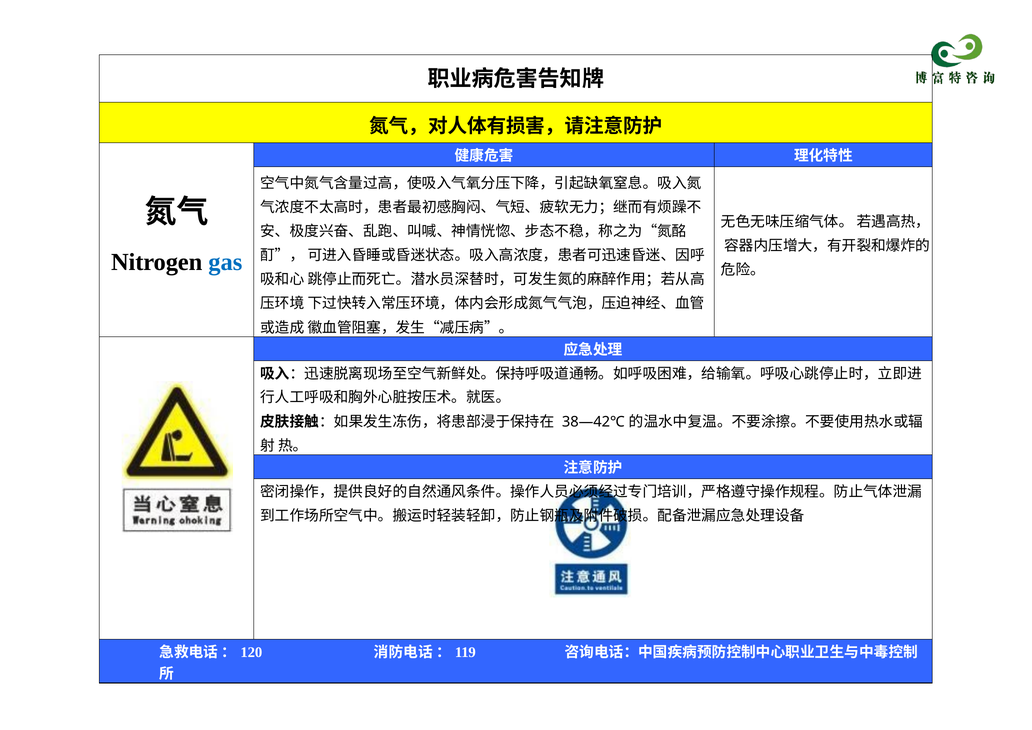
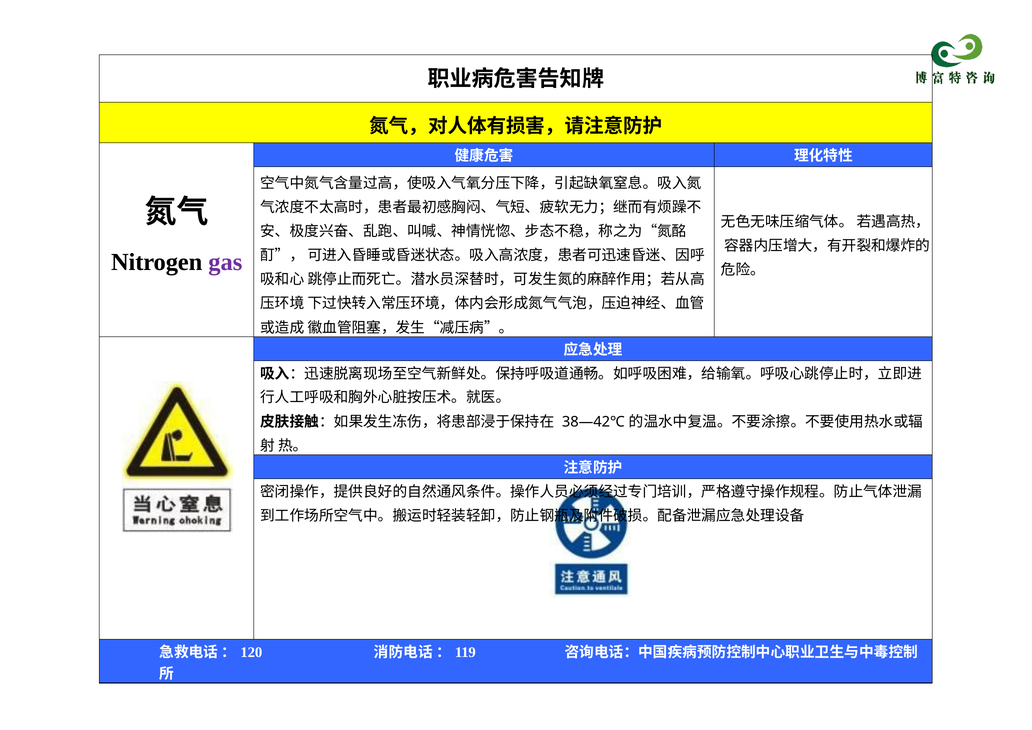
gas colour: blue -> purple (225, 262)
